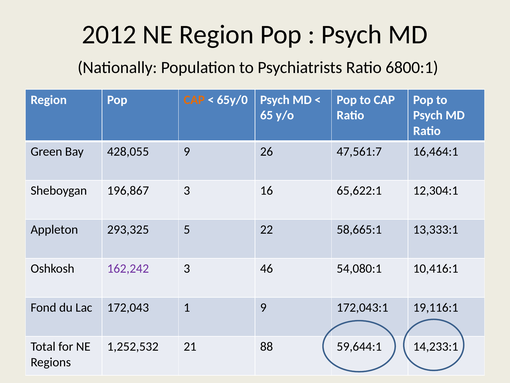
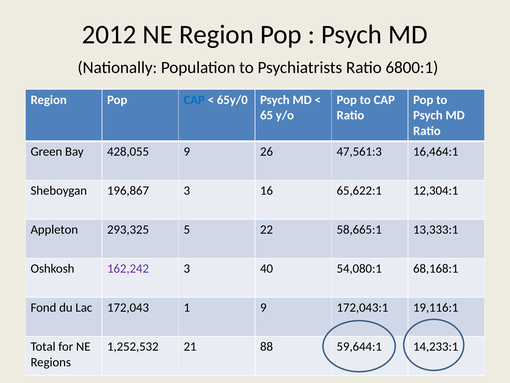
CAP colour: orange -> blue (194, 100)
47,561:7: 47,561:7 -> 47,561:3 (359, 152)
46: 46 -> 40 (267, 268)
10,416:1: 10,416:1 -> 68,168:1 (436, 268)
